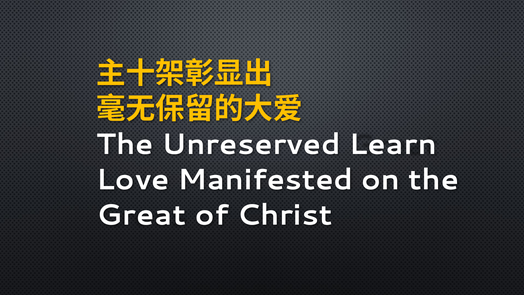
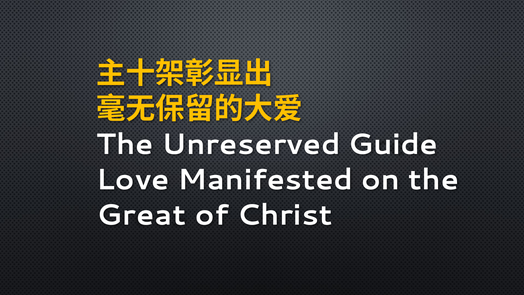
Learn: Learn -> Guide (393, 144)
